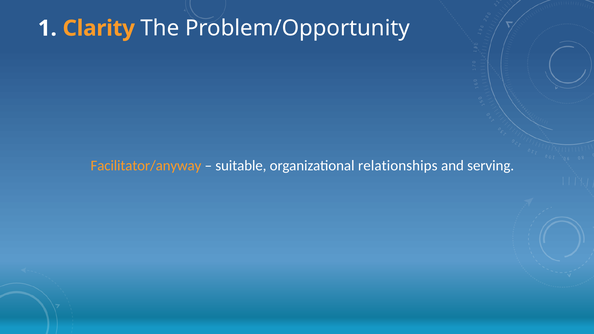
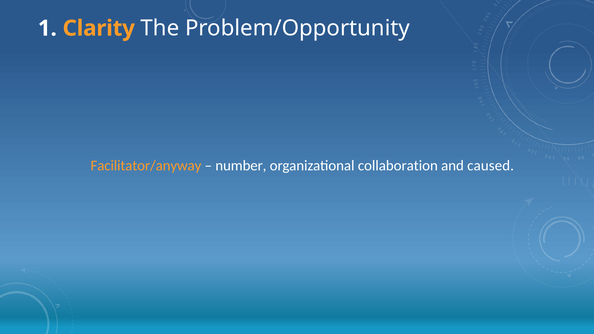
suitable: suitable -> number (241, 166)
relationships: relationships -> collaboration (398, 166)
serving: serving -> caused (491, 166)
